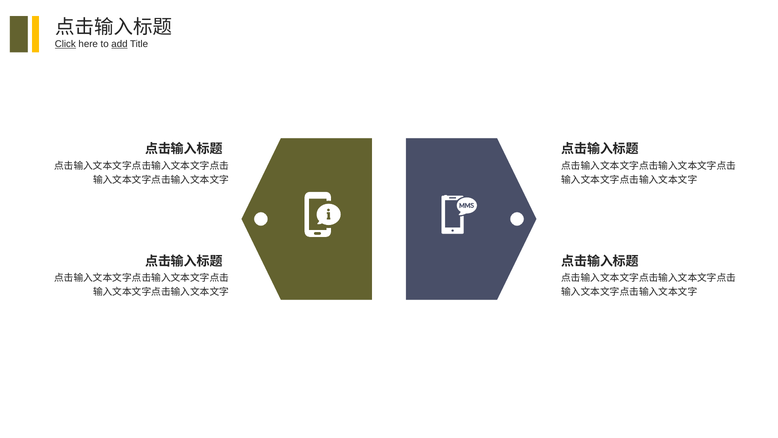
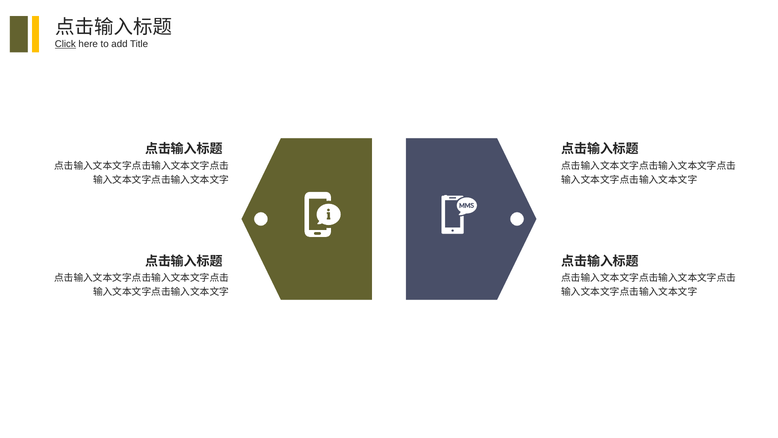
add underline: present -> none (119, 44)
